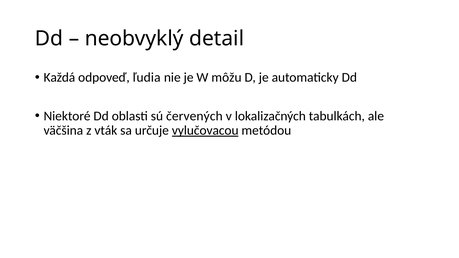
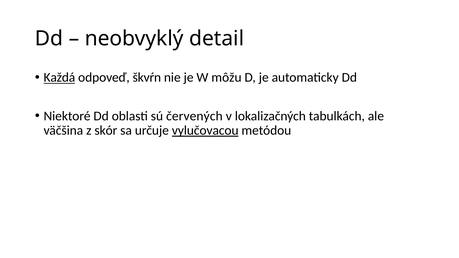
Každá underline: none -> present (59, 78)
ľudia: ľudia -> škvŕn (147, 78)
vták: vták -> skór (106, 131)
